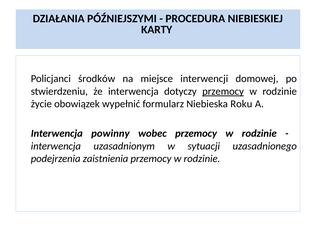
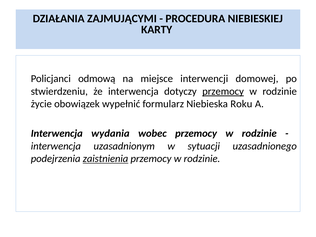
PÓŹNIEJSZYMI: PÓŹNIEJSZYMI -> ZAJMUJĄCYMI (122, 19)
środków: środków -> odmową (97, 79)
powinny: powinny -> wydania (110, 133)
zaistnienia underline: none -> present (106, 159)
